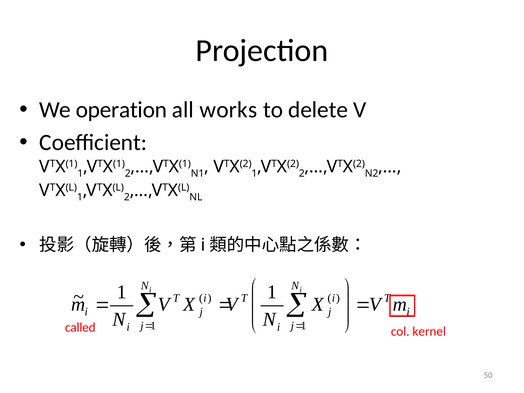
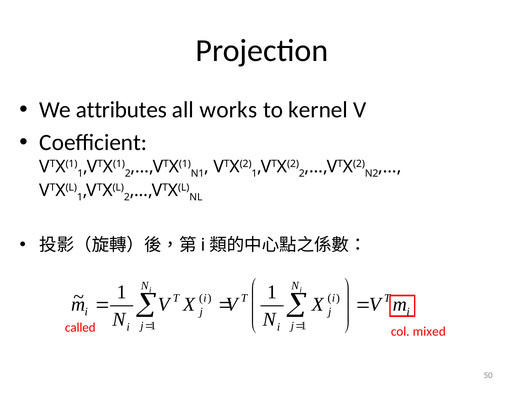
operation: operation -> attributes (121, 110)
delete: delete -> kernel (318, 110)
kernel: kernel -> mixed (429, 332)
